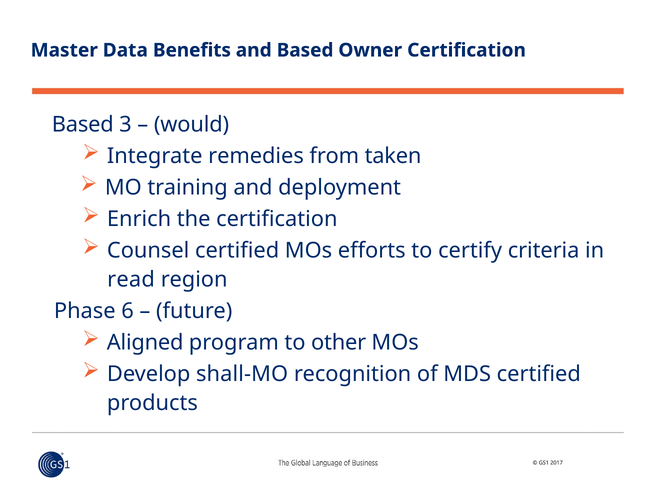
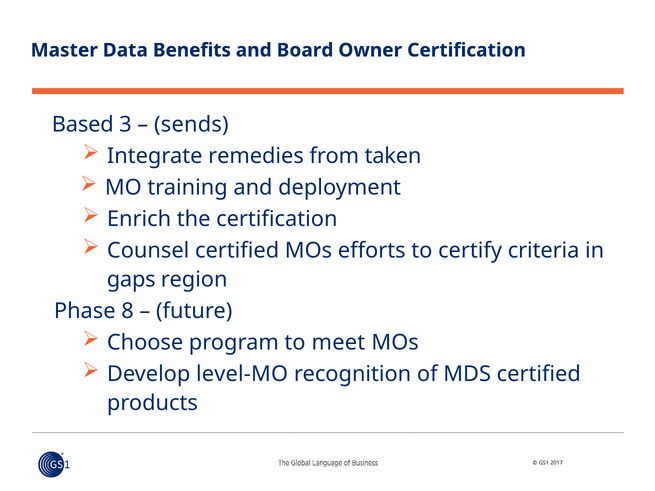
and Based: Based -> Board (305, 50)
would: would -> sends (191, 125)
read: read -> gaps (131, 280)
6: 6 -> 8 (128, 311)
Aligned: Aligned -> Choose (145, 343)
other: other -> meet (338, 343)
shall-MO: shall-MO -> level-MO (242, 374)
